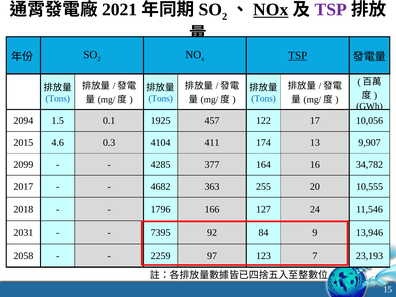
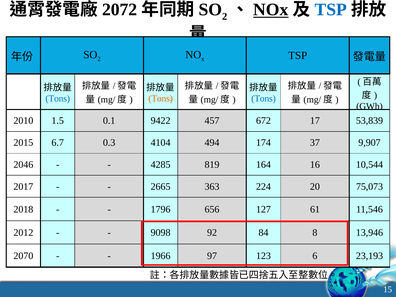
2021: 2021 -> 2072 (120, 10)
TSP colour: purple -> blue (331, 10)
TSP underline: present -> none (298, 56)
Tons colour: blue -> orange (161, 99)
2094: 2094 -> 2010 (23, 121)
1925: 1925 -> 9422 (161, 121)
122: 122 -> 672 (263, 121)
10,056: 10,056 -> 53,839 (369, 121)
4.6: 4.6 -> 6.7 (58, 143)
411: 411 -> 494 (212, 143)
13: 13 -> 37 (315, 143)
2099: 2099 -> 2046 (23, 165)
377: 377 -> 819 (212, 165)
34,782: 34,782 -> 10,544 (369, 165)
4682: 4682 -> 2665 (161, 187)
255: 255 -> 224 (263, 187)
10,555: 10,555 -> 75,073 (370, 187)
166: 166 -> 656 (212, 209)
24: 24 -> 61 (315, 209)
2031: 2031 -> 2012 (23, 233)
7395: 7395 -> 9098 (161, 233)
9: 9 -> 8 (315, 233)
2058: 2058 -> 2070 (23, 256)
2259: 2259 -> 1966 (161, 256)
7: 7 -> 6 (315, 256)
